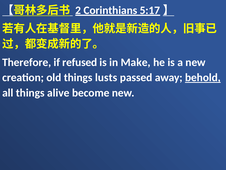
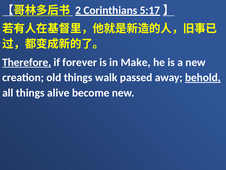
Therefore underline: none -> present (27, 62)
refused: refused -> forever (80, 62)
lusts: lusts -> walk (106, 77)
